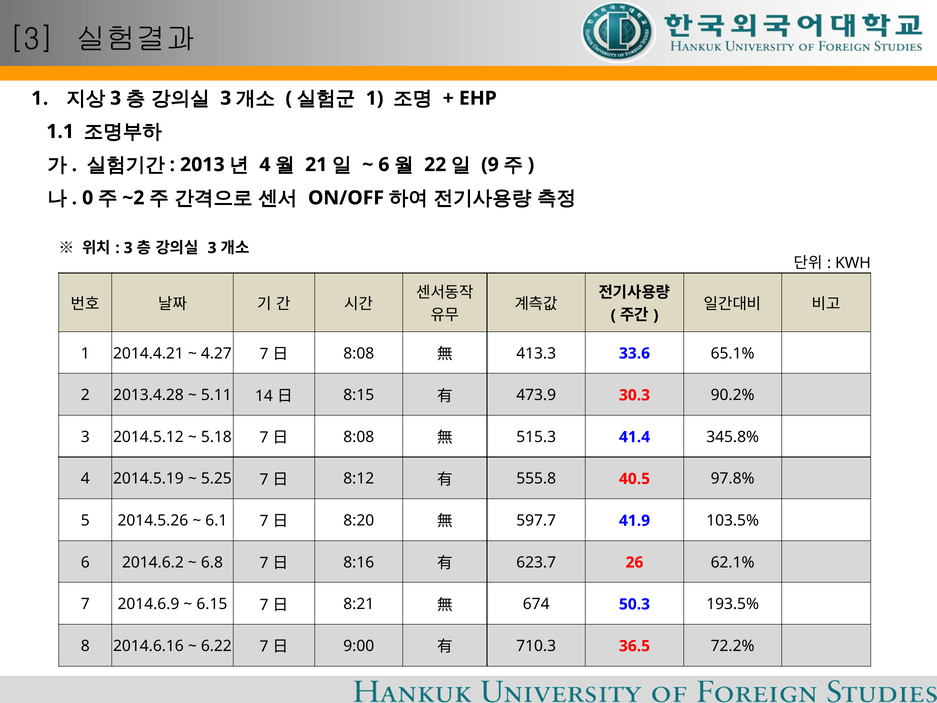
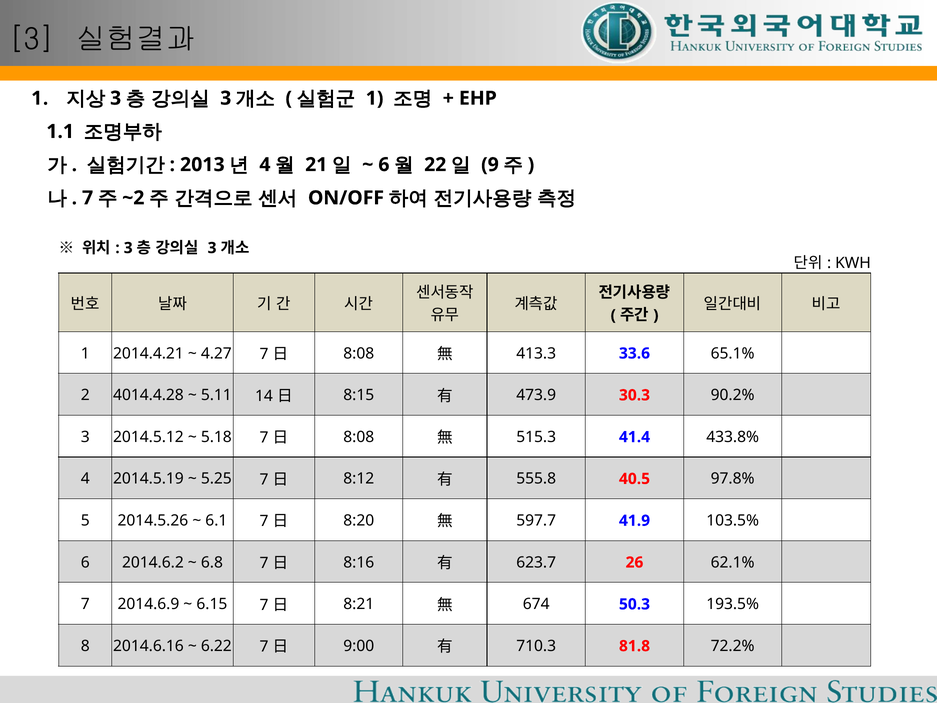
0: 0 -> 7 (88, 198)
2013.4.28: 2013.4.28 -> 4014.4.28 (148, 395)
345.8%: 345.8% -> 433.8% (733, 437)
36.5: 36.5 -> 81.8 (635, 646)
